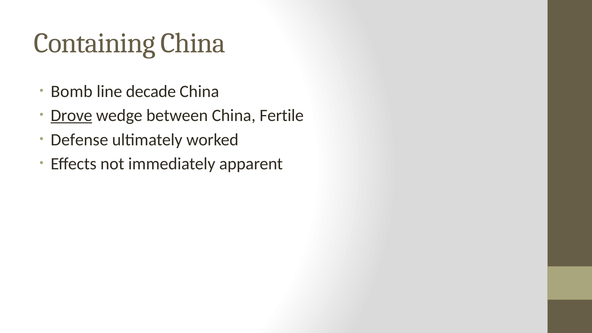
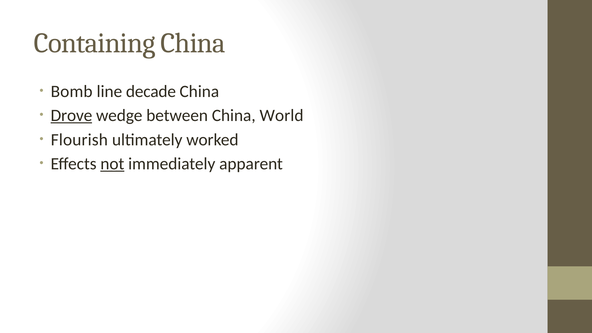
Fertile: Fertile -> World (282, 116)
Defense: Defense -> Flourish (79, 140)
not underline: none -> present (112, 164)
